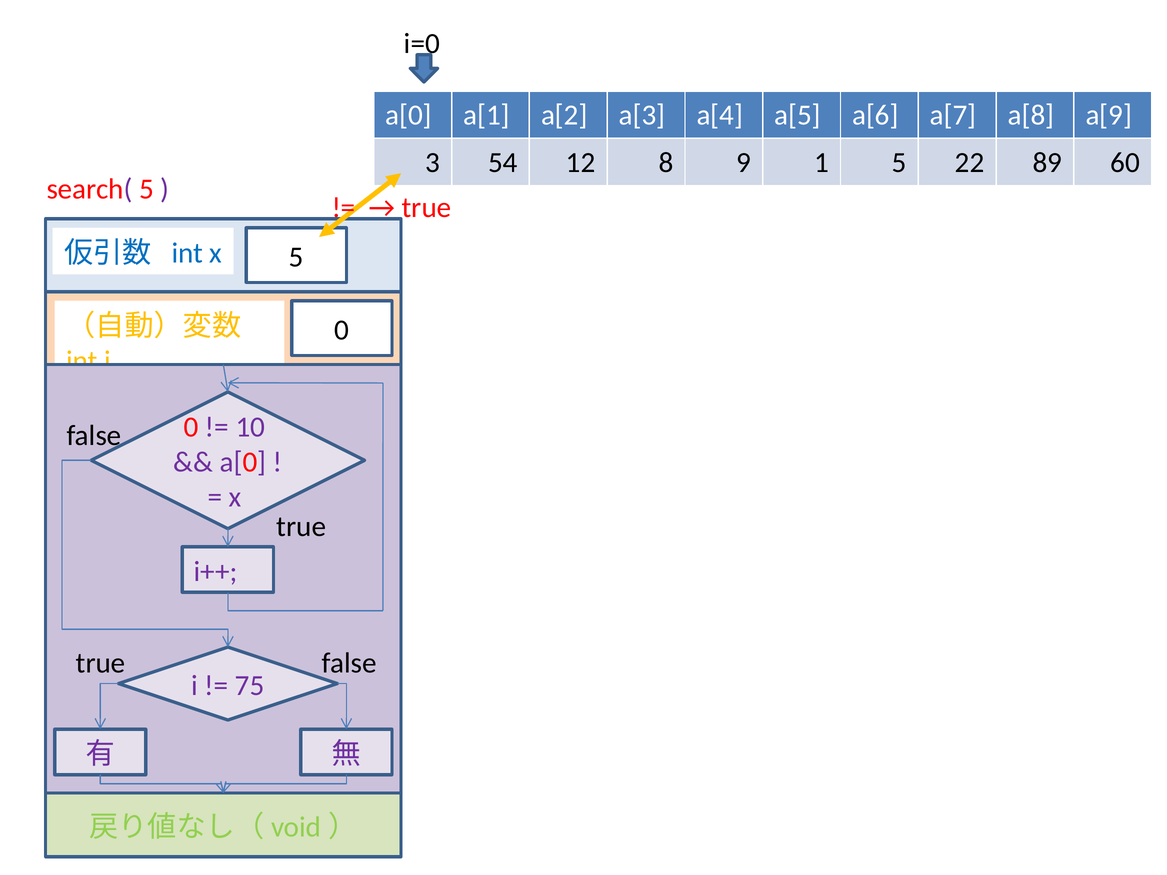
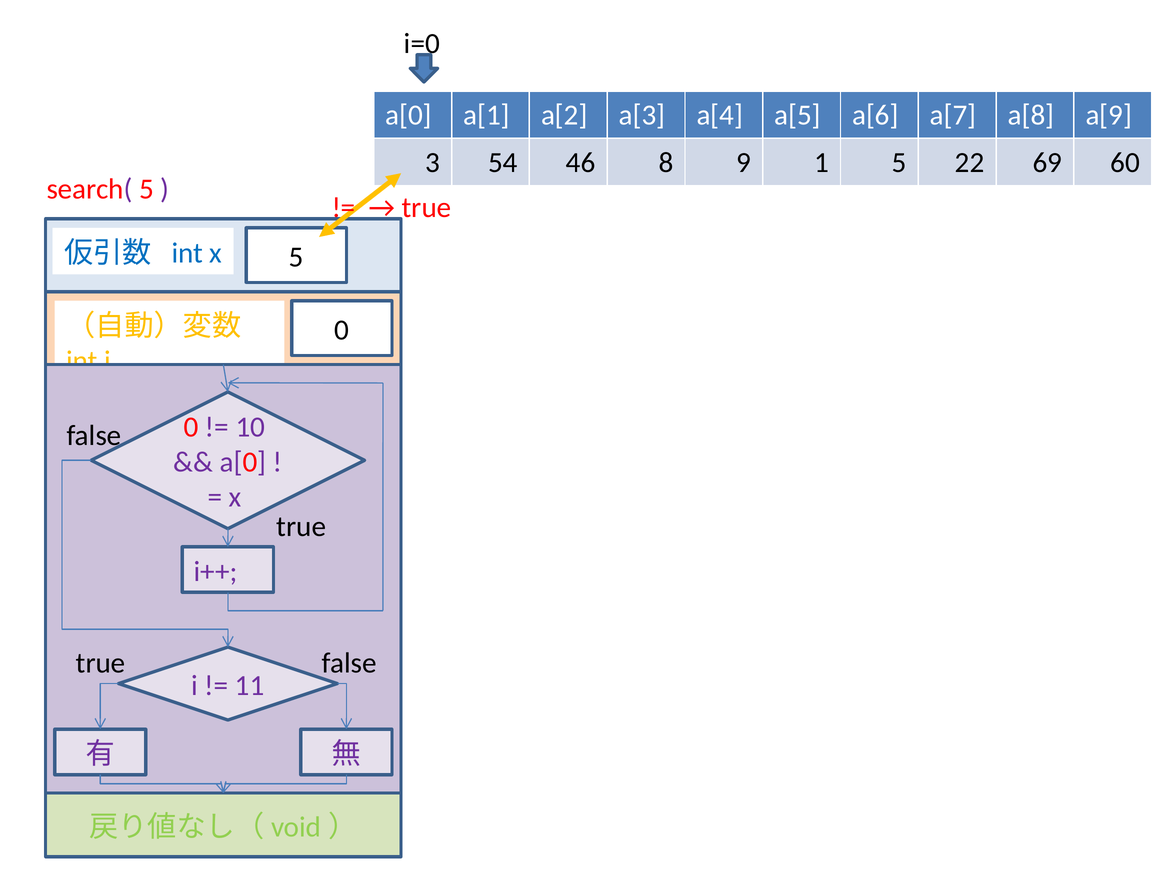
12: 12 -> 46 (581, 162)
89: 89 -> 69 (1047, 162)
75: 75 -> 11 (250, 686)
